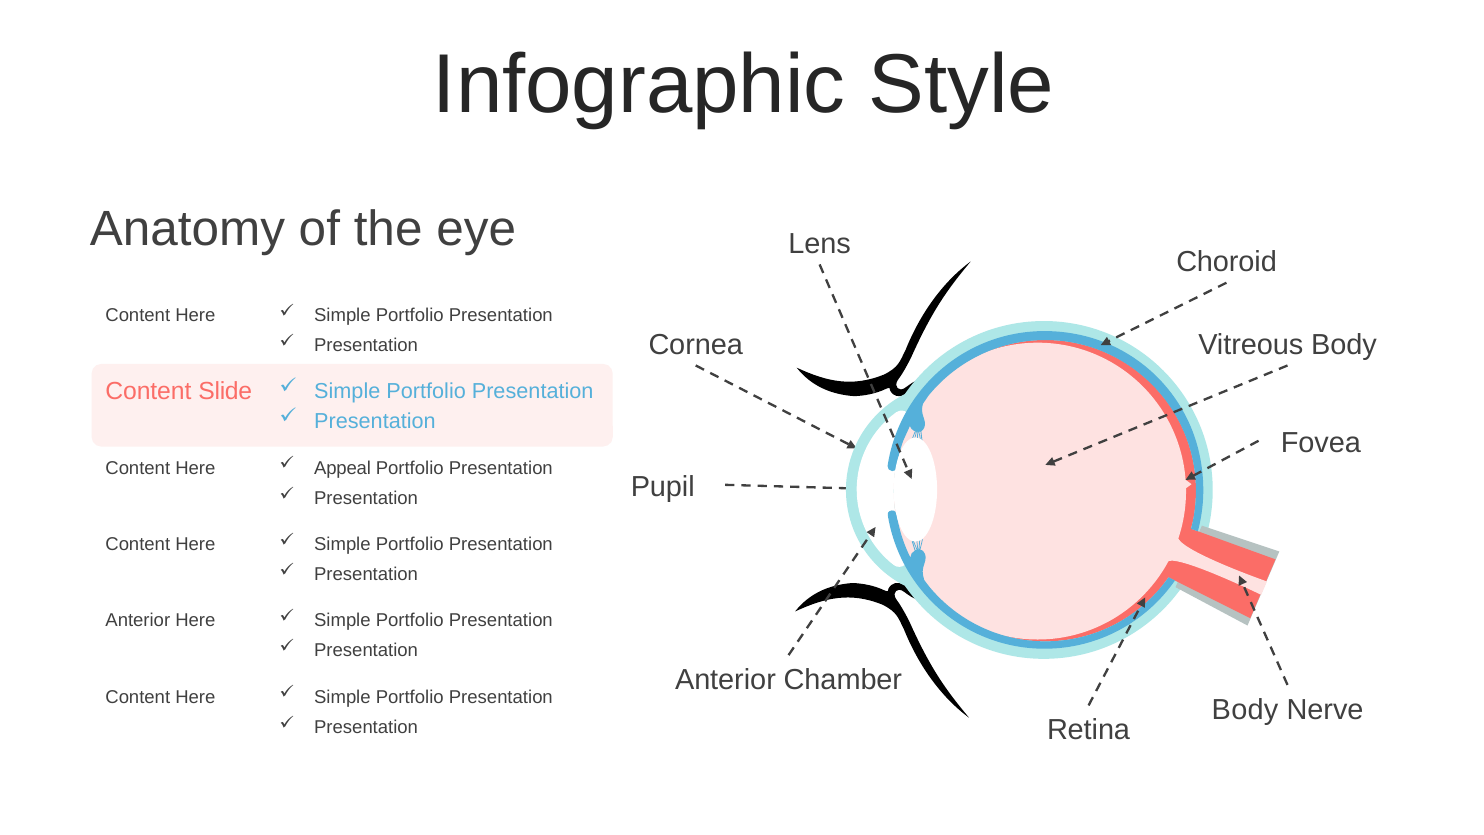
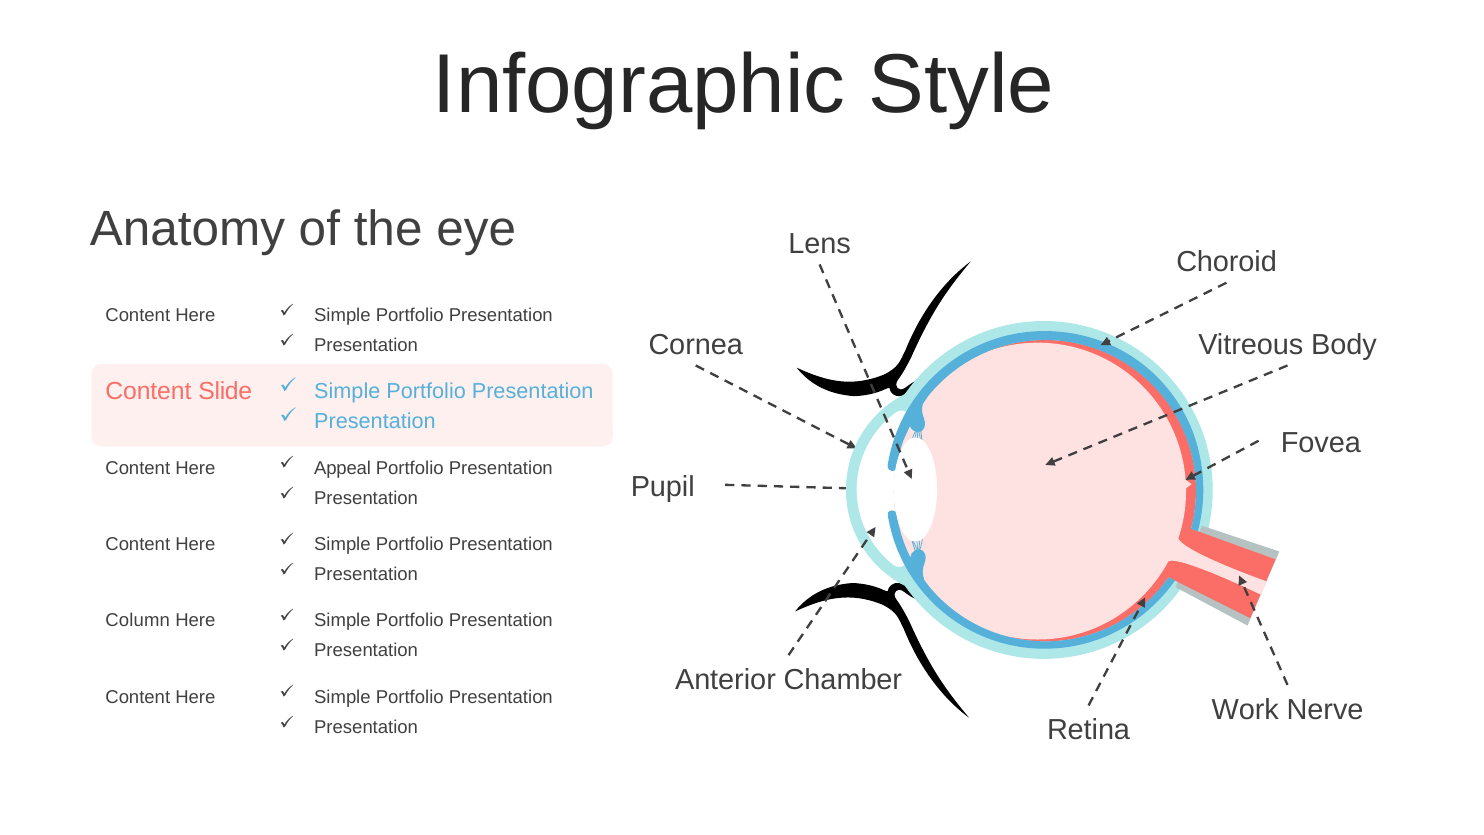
Anterior: Anterior -> Column (138, 620)
Body: Body -> Work (1245, 709)
